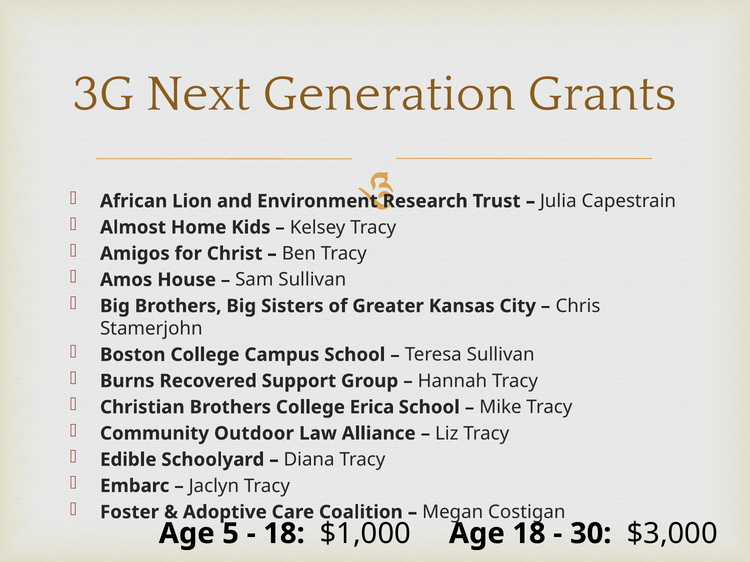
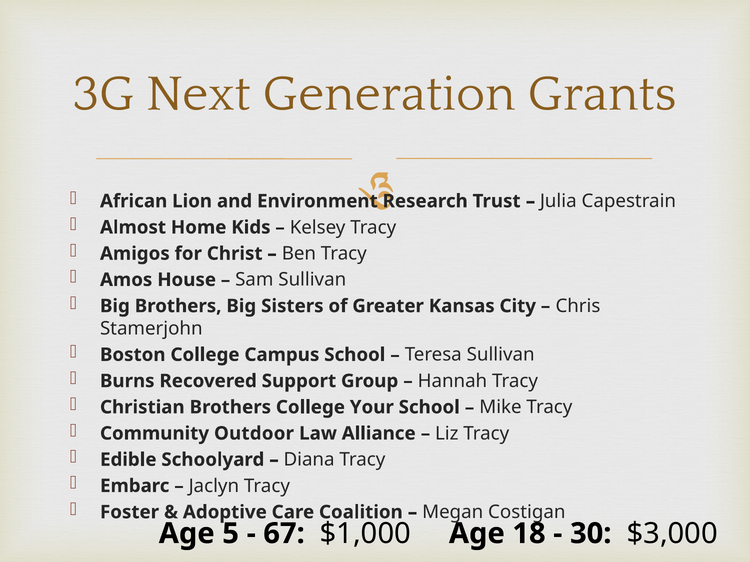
Erica: Erica -> Your (372, 408)
18: 18 -> 67 (284, 534)
